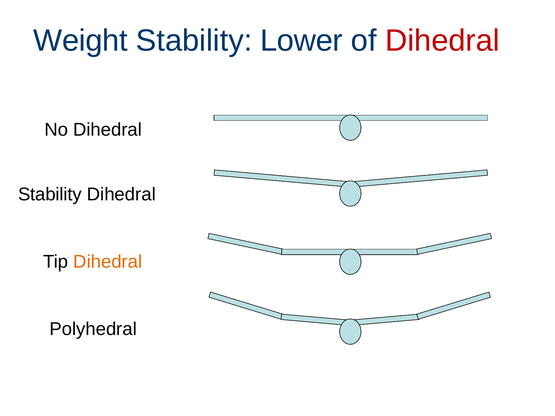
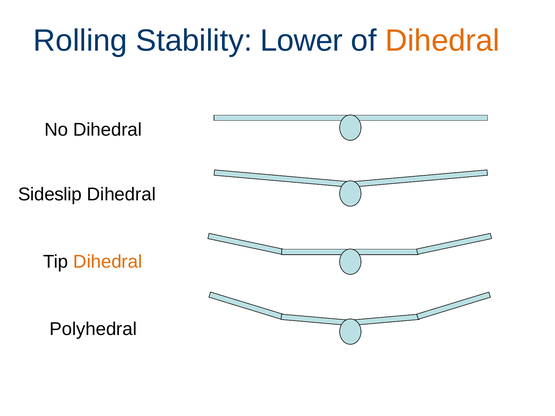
Weight: Weight -> Rolling (80, 41)
Dihedral colour: red -> orange (442, 41)
Stability: Stability -> Sideslip (50, 194)
